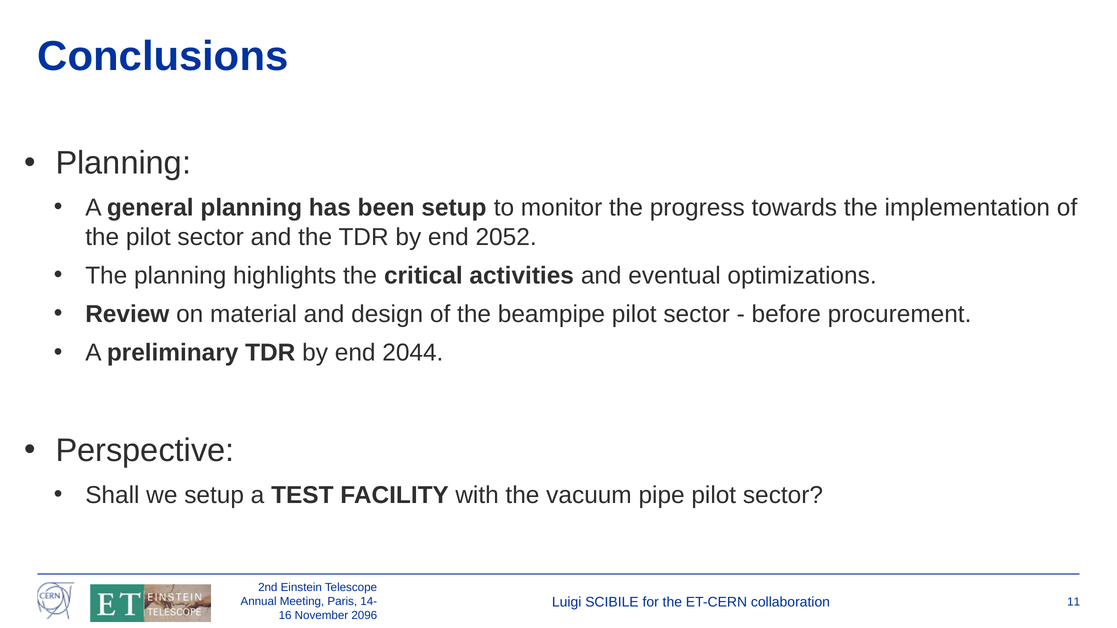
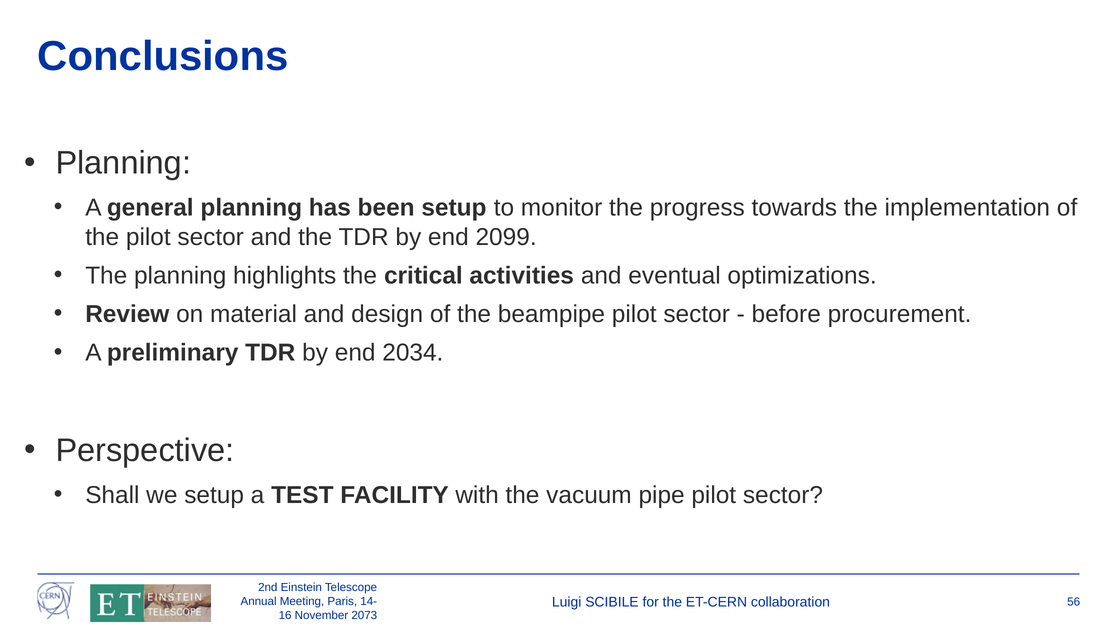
2052: 2052 -> 2099 (506, 237)
2044: 2044 -> 2034 (413, 353)
11: 11 -> 56 (1074, 602)
2096: 2096 -> 2073 (364, 616)
